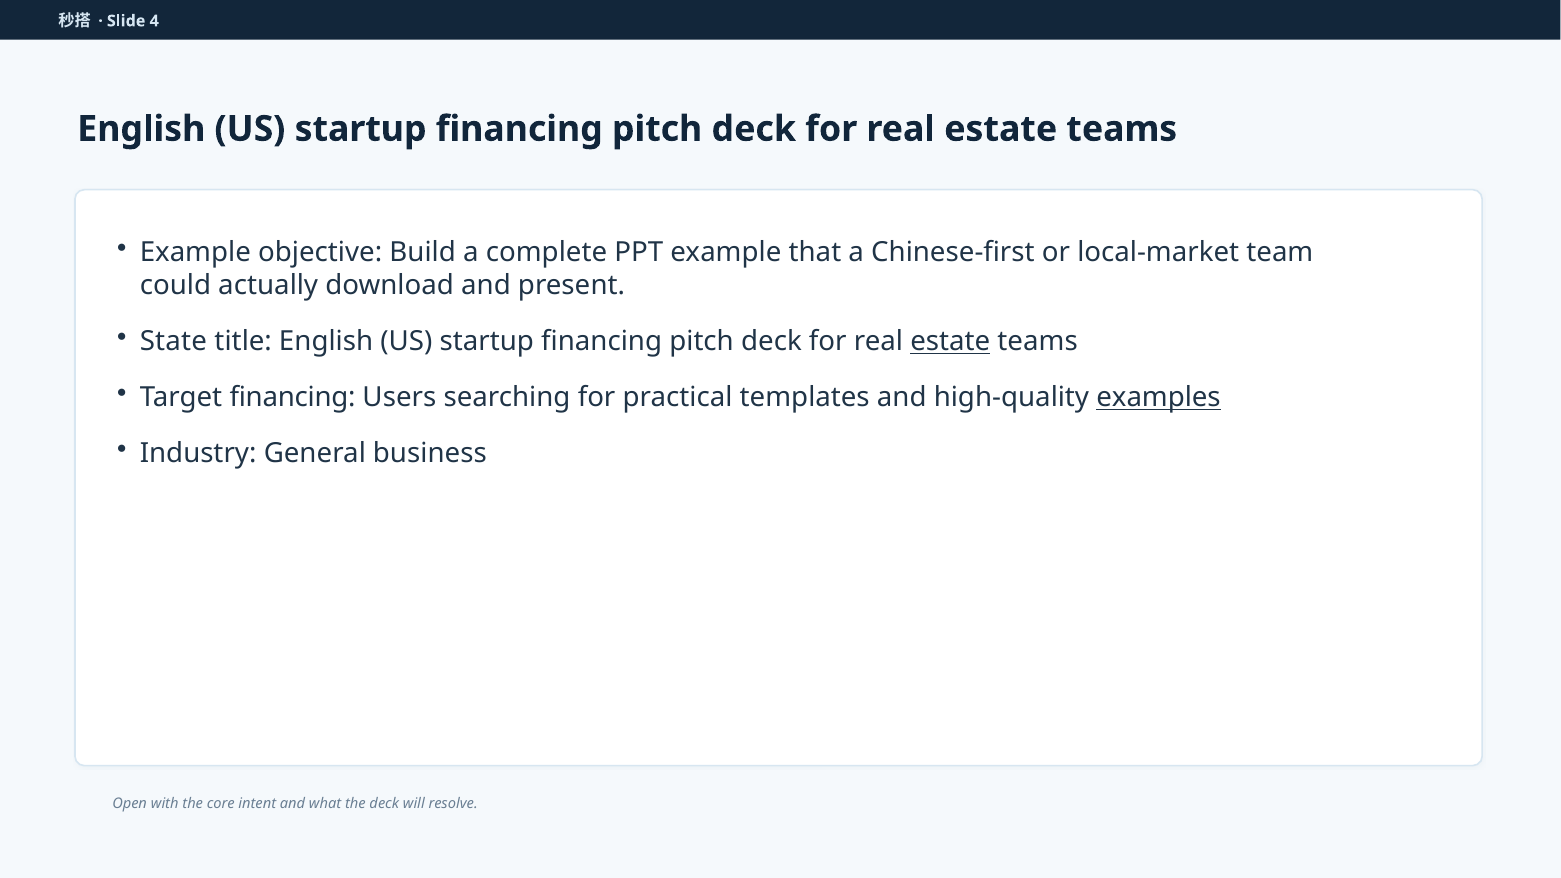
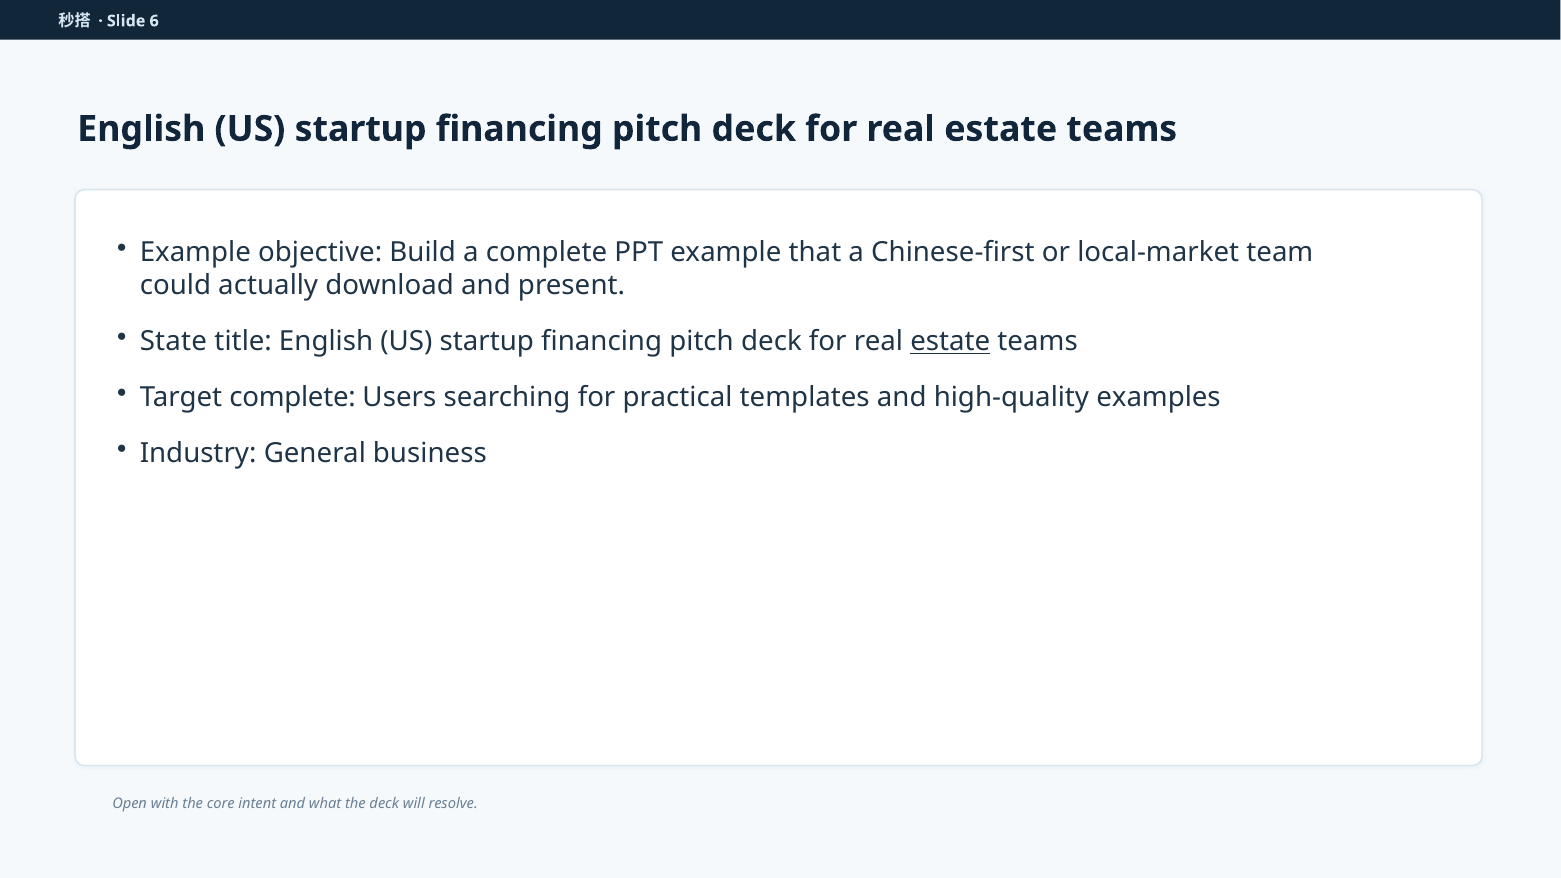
4: 4 -> 6 (154, 21)
Target financing: financing -> complete (293, 398)
examples underline: present -> none (1159, 398)
